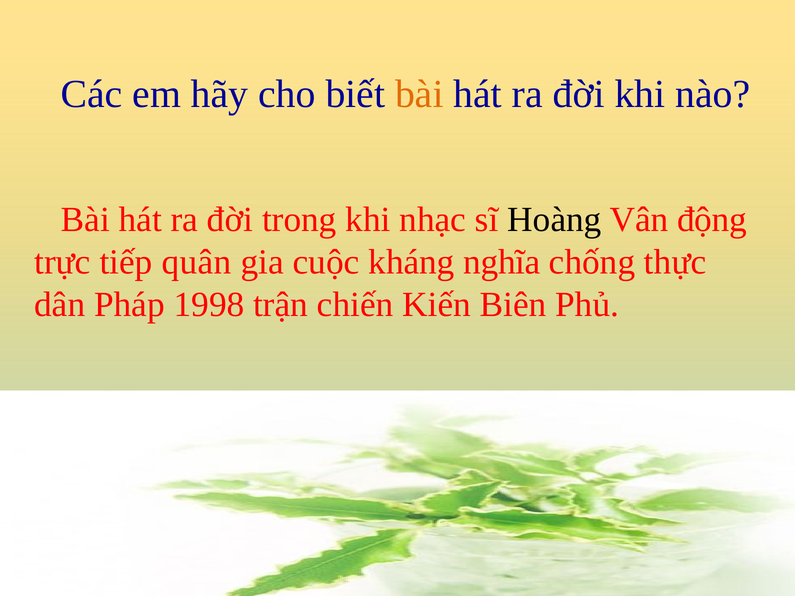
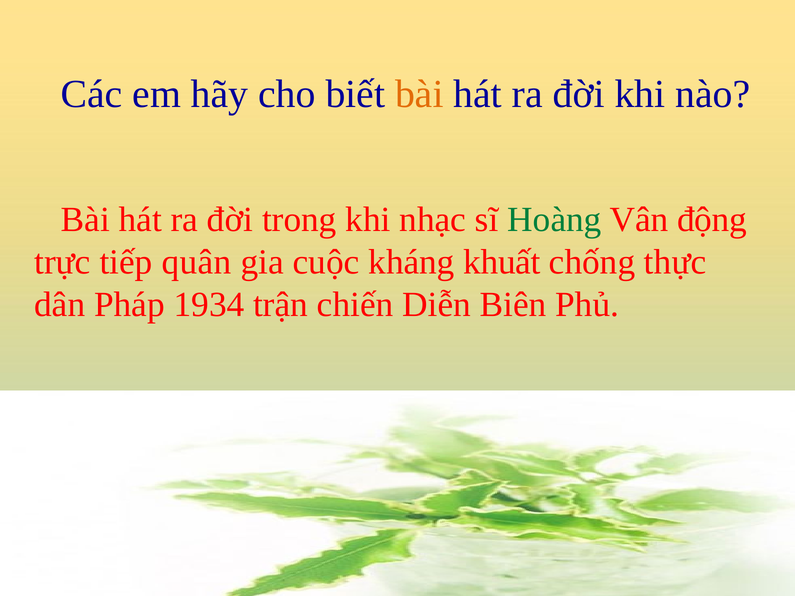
Hoàng colour: black -> green (554, 220)
nghĩa: nghĩa -> khuất (502, 262)
1998: 1998 -> 1934 (209, 305)
Kiến: Kiến -> Diễn (437, 305)
